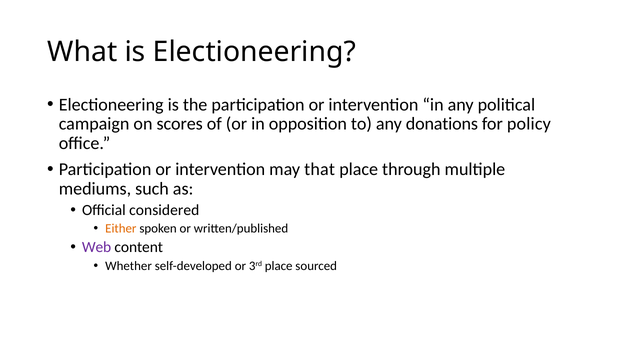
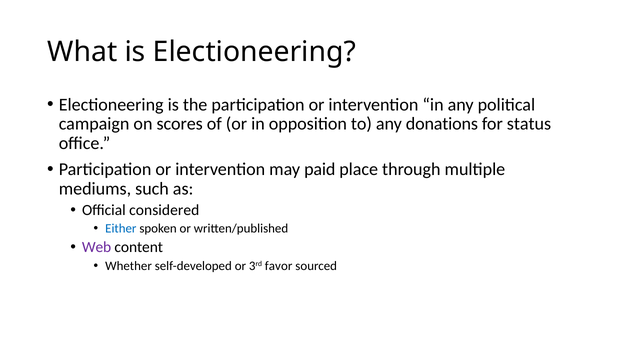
policy: policy -> status (529, 124)
that: that -> paid (320, 169)
Either colour: orange -> blue (121, 229)
3rd place: place -> favor (279, 266)
